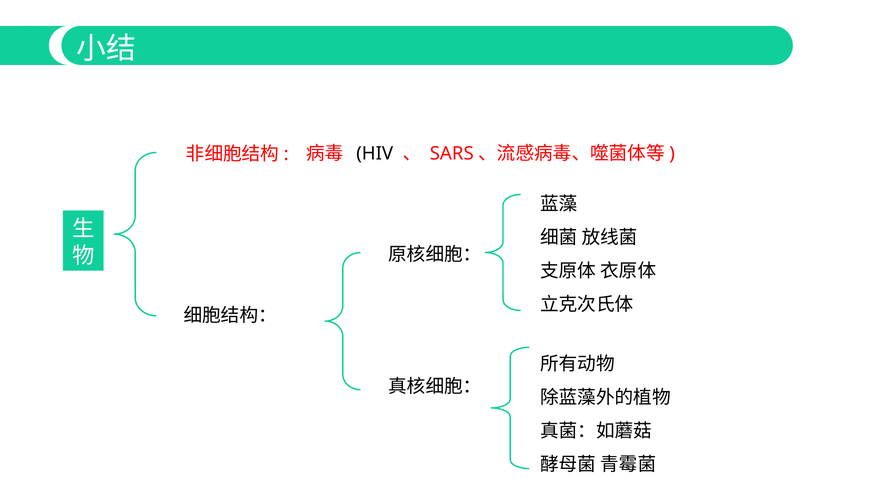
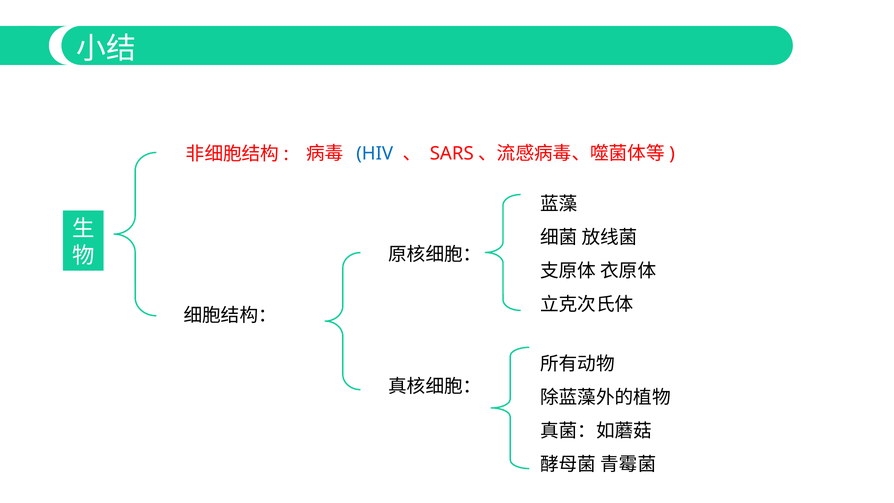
HIV colour: black -> blue (375, 153)
